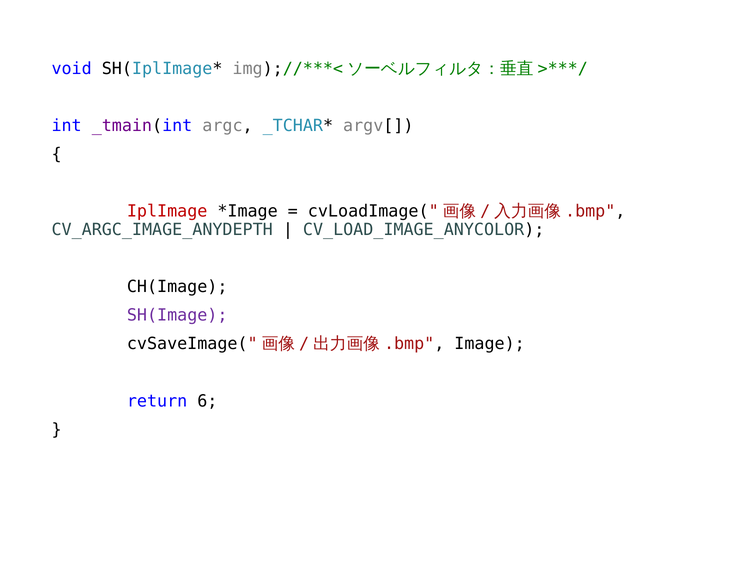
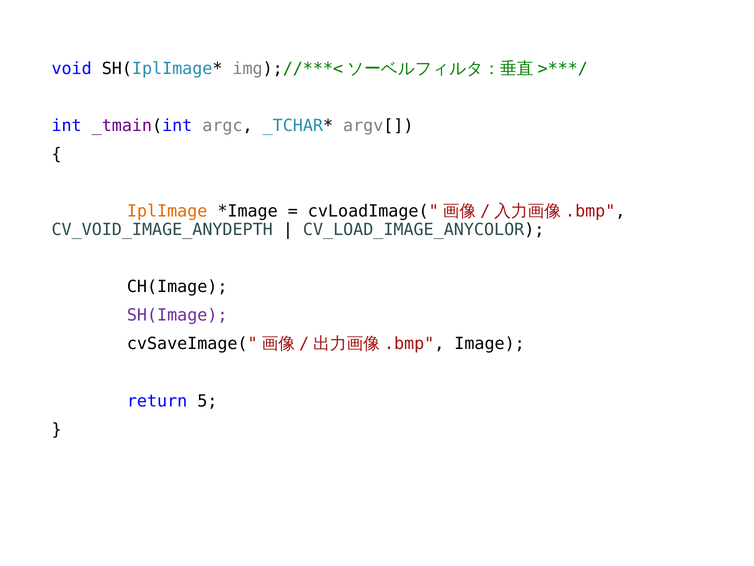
IplImage colour: red -> orange (167, 211)
CV_ARGC_IMAGE_ANYDEPTH: CV_ARGC_IMAGE_ANYDEPTH -> CV_VOID_IMAGE_ANYDEPTH (162, 229)
6: 6 -> 5 (207, 401)
